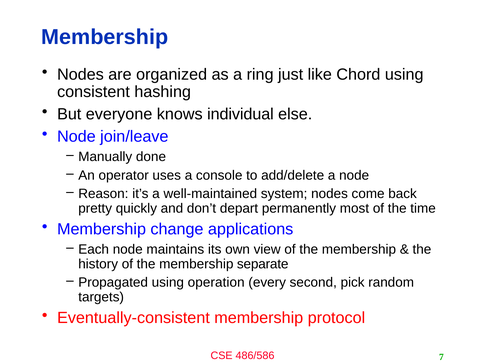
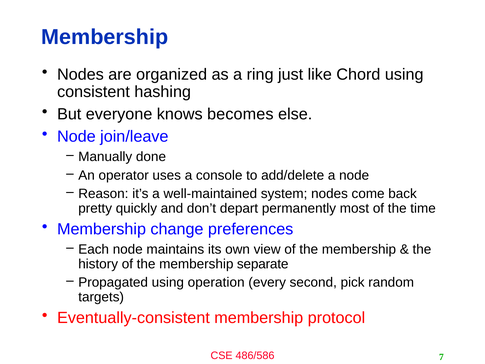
individual: individual -> becomes (240, 114)
applications: applications -> preferences (251, 229)
